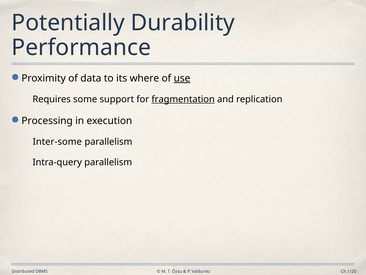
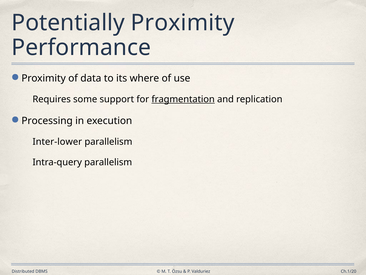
Potentially Durability: Durability -> Proximity (183, 23)
use underline: present -> none (182, 78)
Inter-some: Inter-some -> Inter-lower (57, 141)
